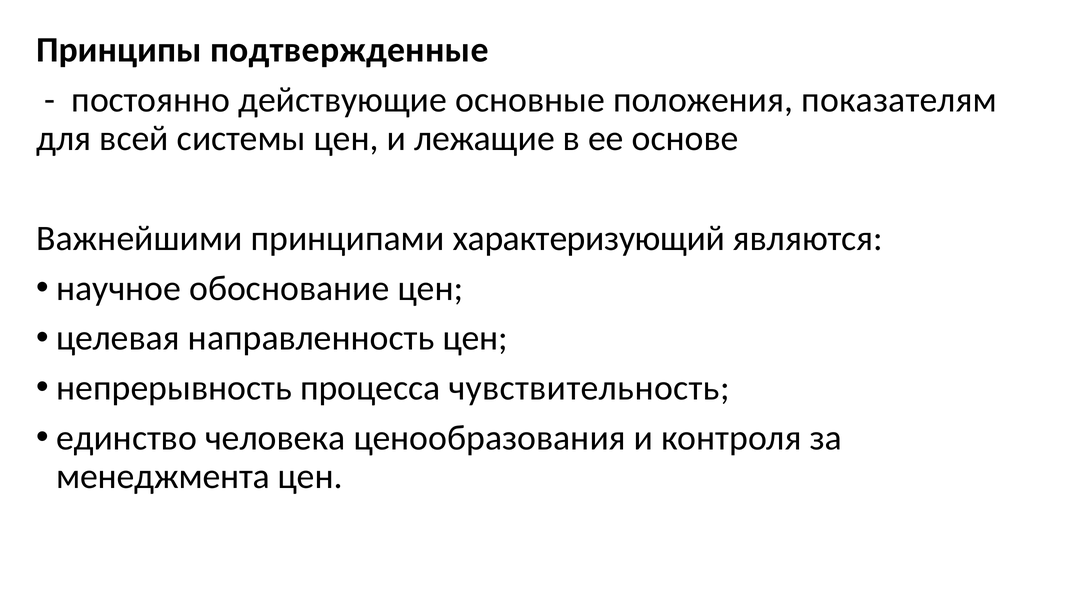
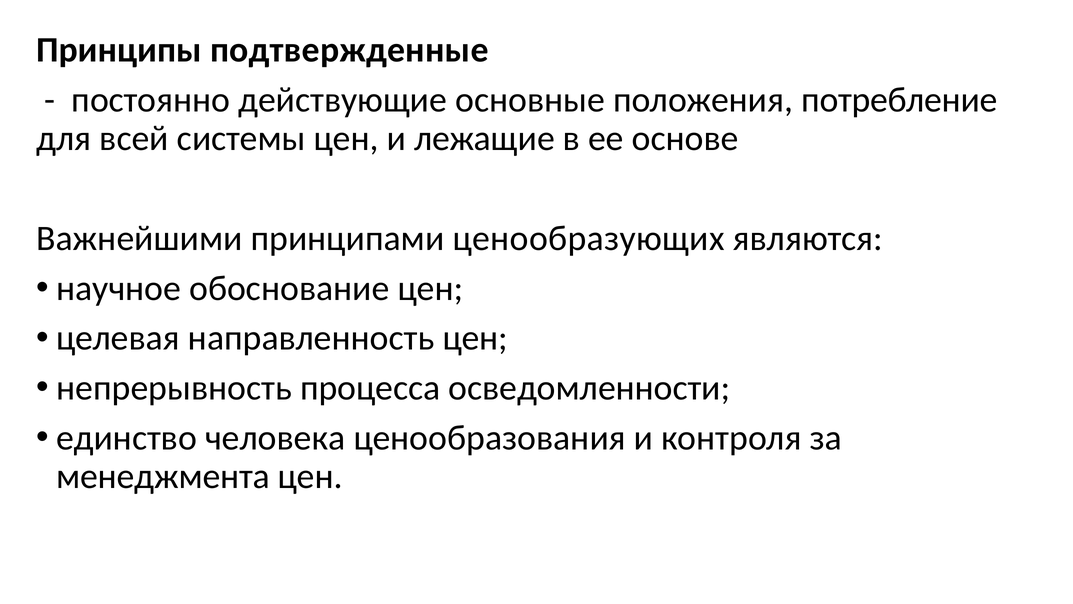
показателям: показателям -> потребление (899, 100)
характеризующий: характеризующий -> ценообразующих (589, 238)
чувствительность: чувствительность -> осведомленности (589, 388)
